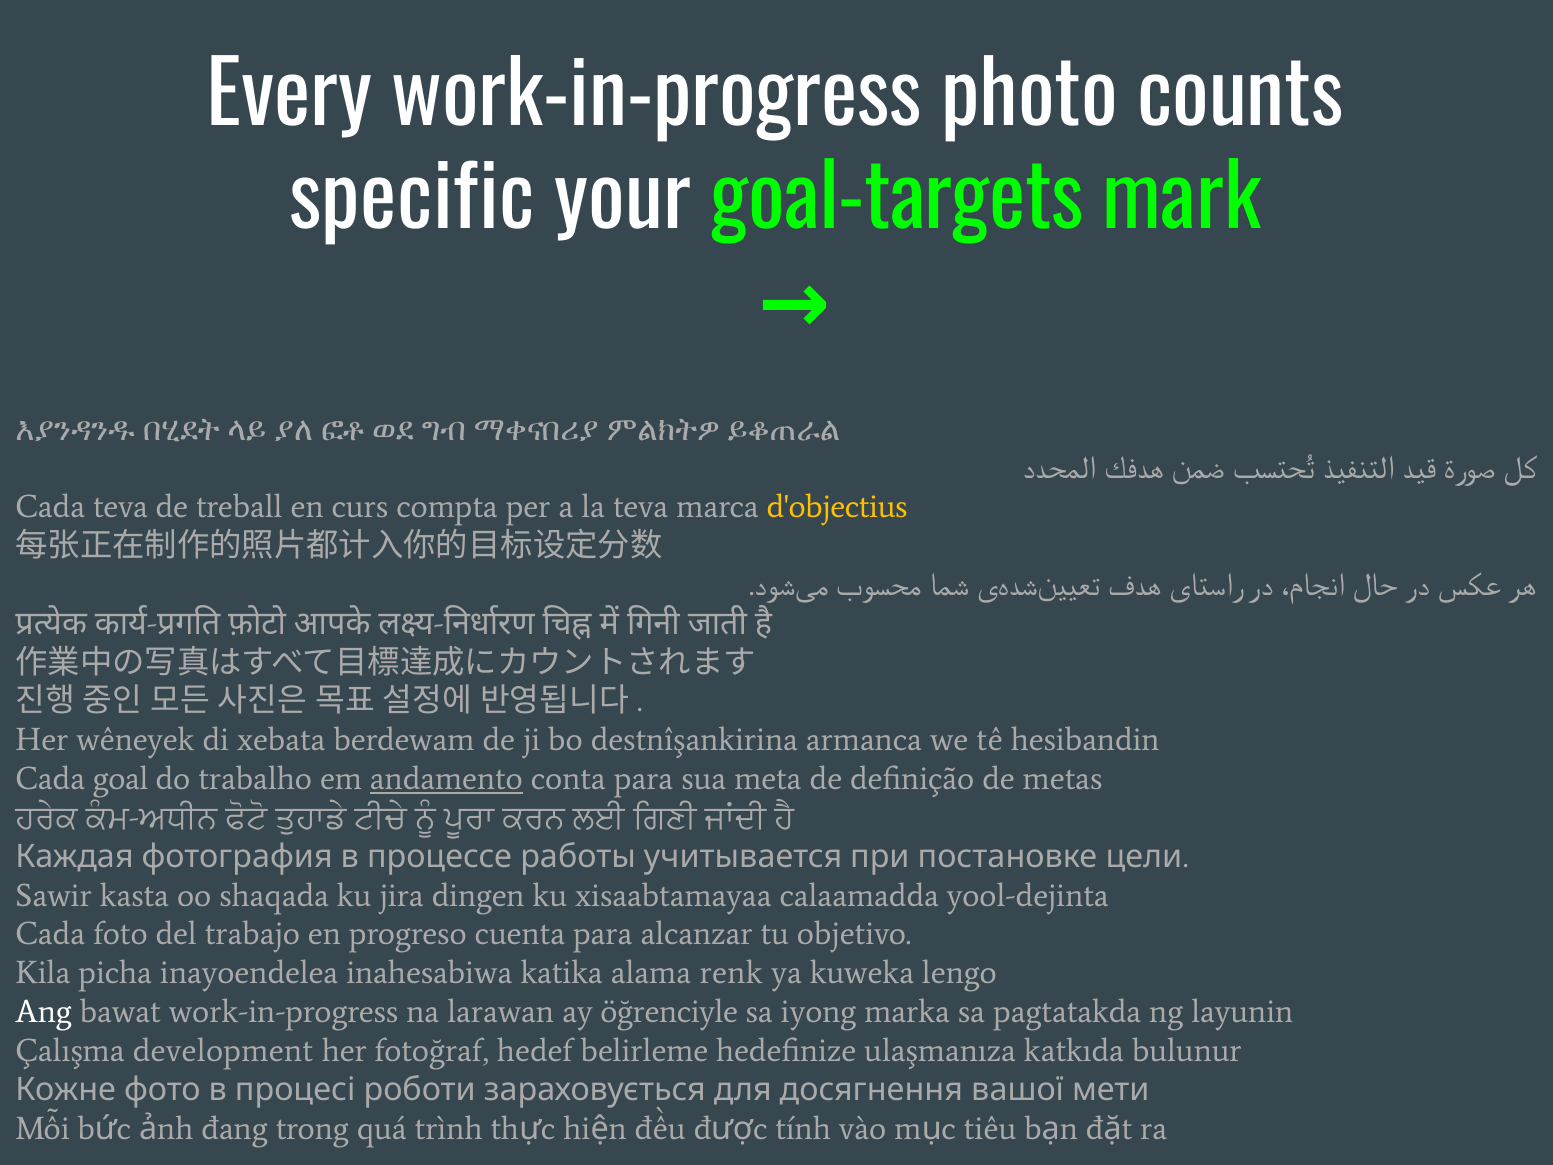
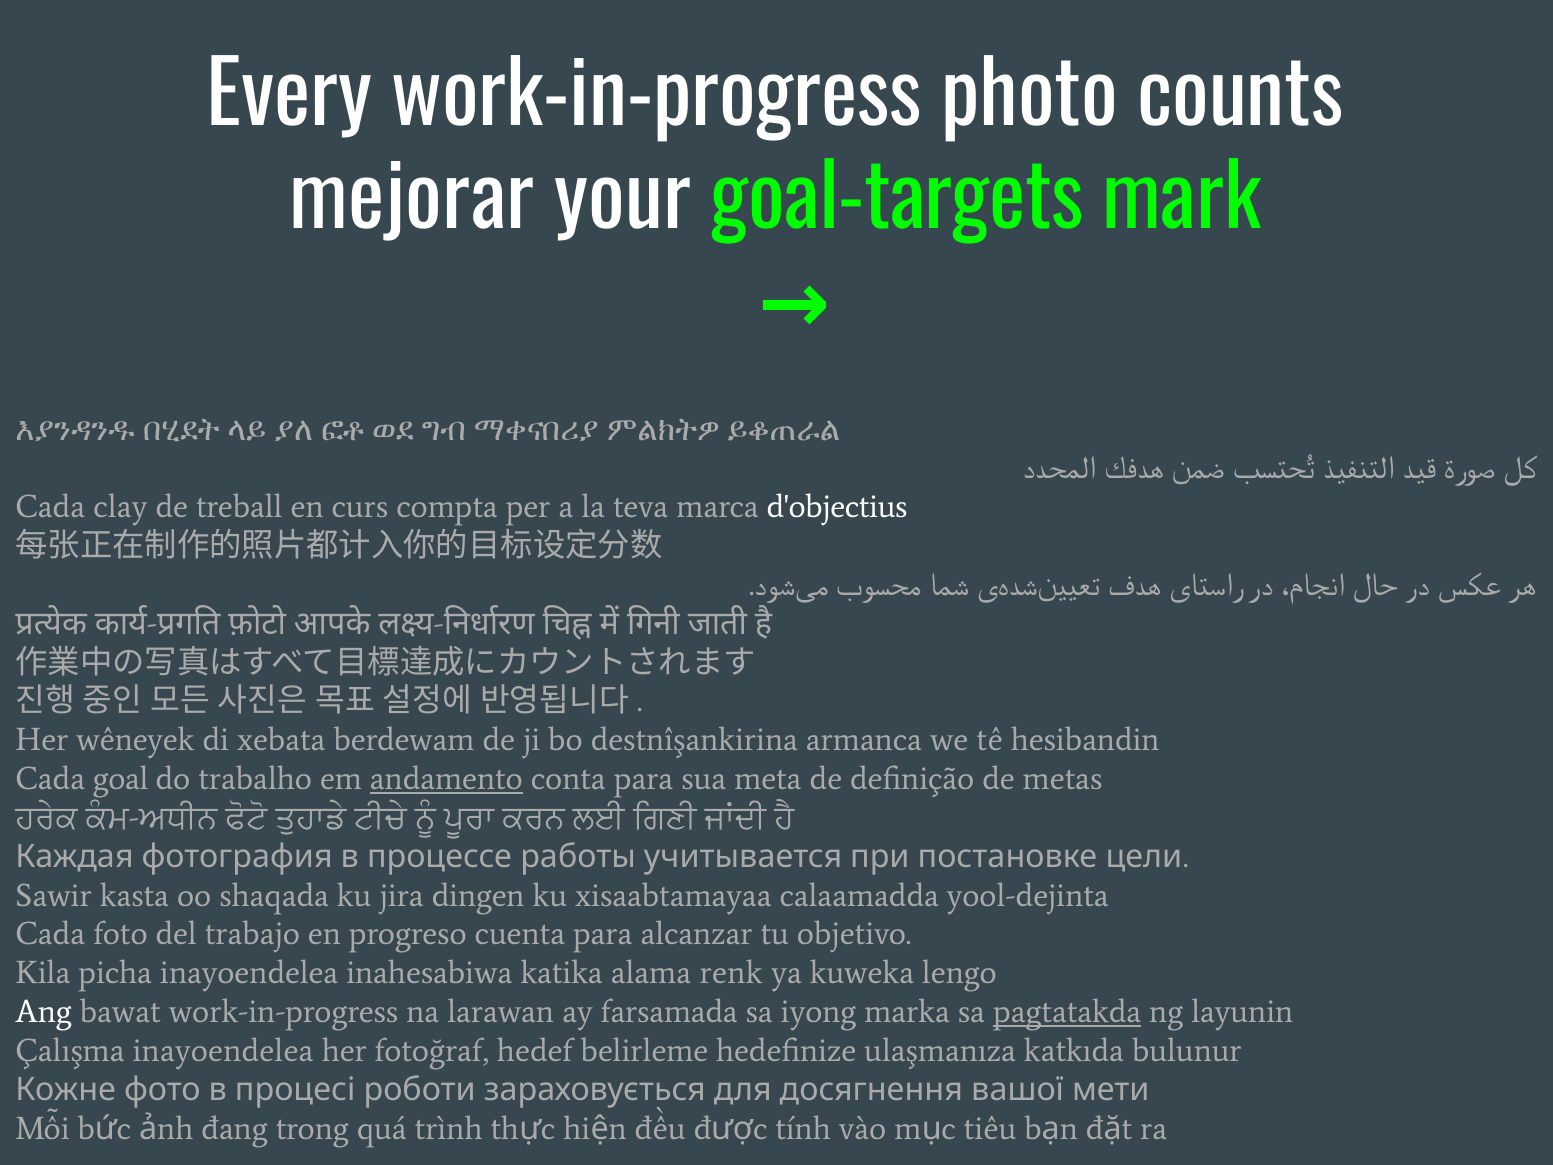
specific: specific -> mejorar (412, 200)
Cada teva: teva -> clay (120, 507)
d'objectius colour: yellow -> white (837, 507)
öğrenciyle: öğrenciyle -> farsamada (669, 1012)
pagtatakda underline: none -> present (1067, 1012)
Çalışma development: development -> inayoendelea (223, 1051)
